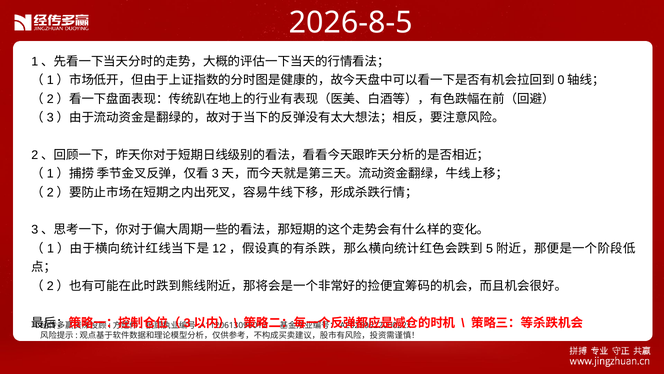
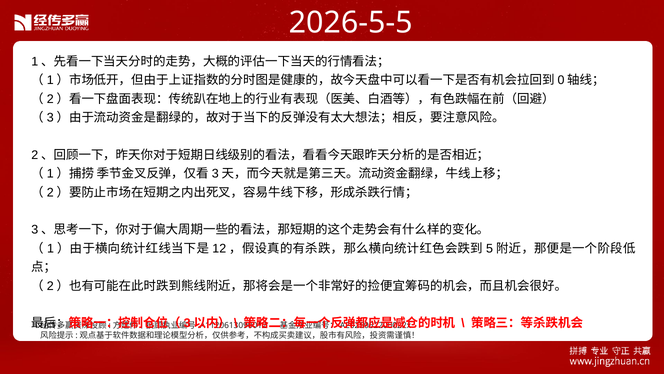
2026-8-5: 2026-8-5 -> 2026-5-5 (351, 23)
